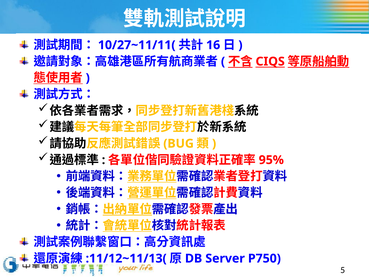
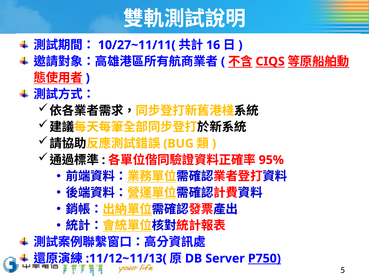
P750 underline: none -> present (264, 258)
